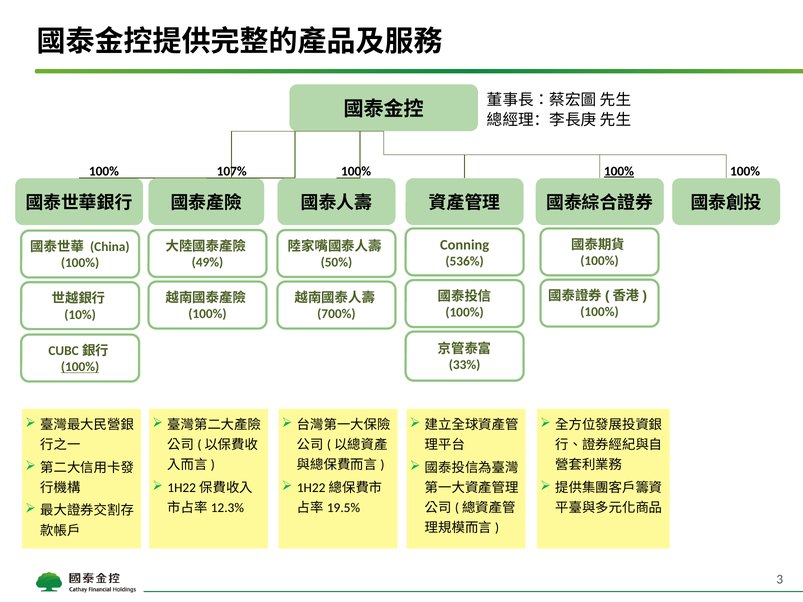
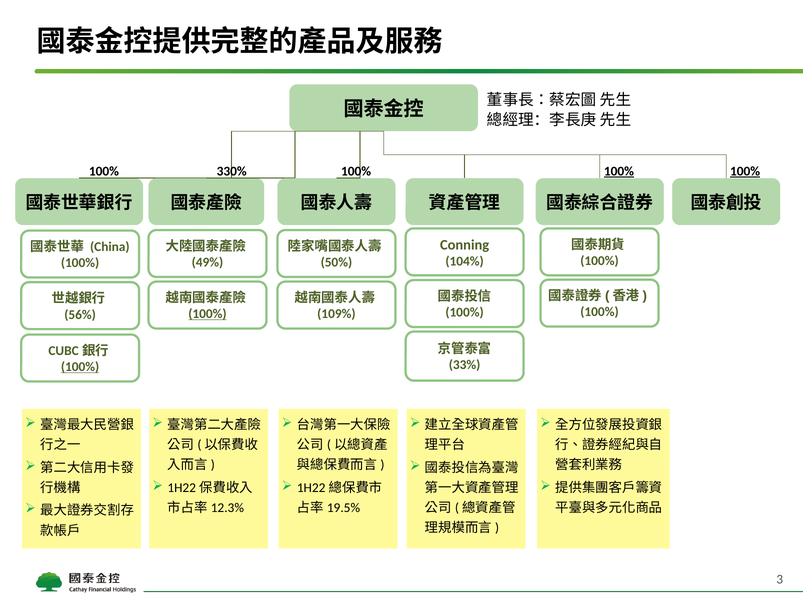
107%: 107% -> 330% (232, 171)
100% underline: none -> present (745, 171)
536%: 536% -> 104% (465, 262)
100% underline: none -> present (207, 314)
700%: 700% -> 109% (336, 314)
10%: 10% -> 56% (80, 315)
